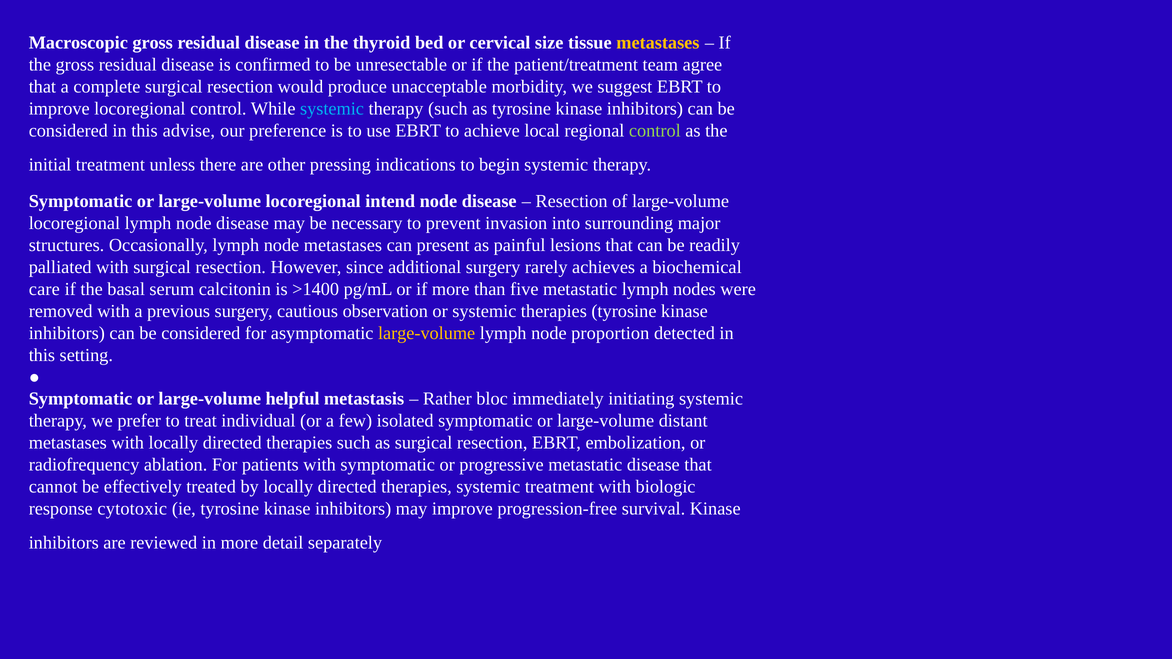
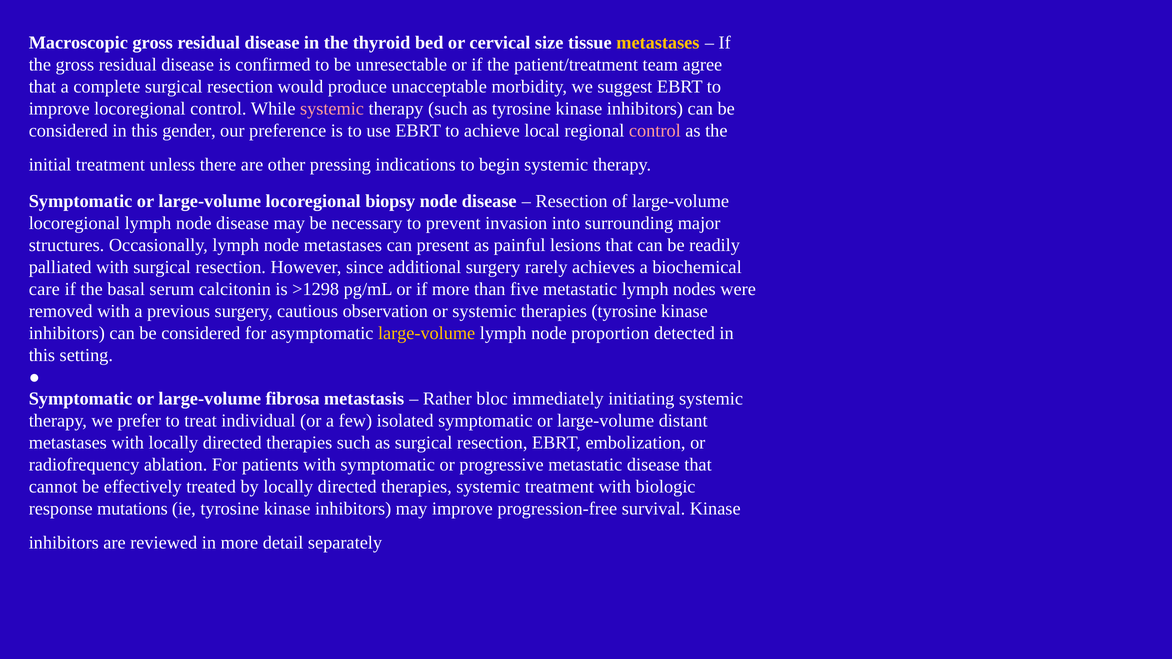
systemic colour: light blue -> pink (332, 109)
advise: advise -> gender (189, 131)
control colour: light green -> pink (655, 131)
intend: intend -> biopsy (390, 201)
>1400: >1400 -> >1298 (316, 289)
helpful: helpful -> fibrosa (293, 399)
cytotoxic: cytotoxic -> mutations (132, 509)
